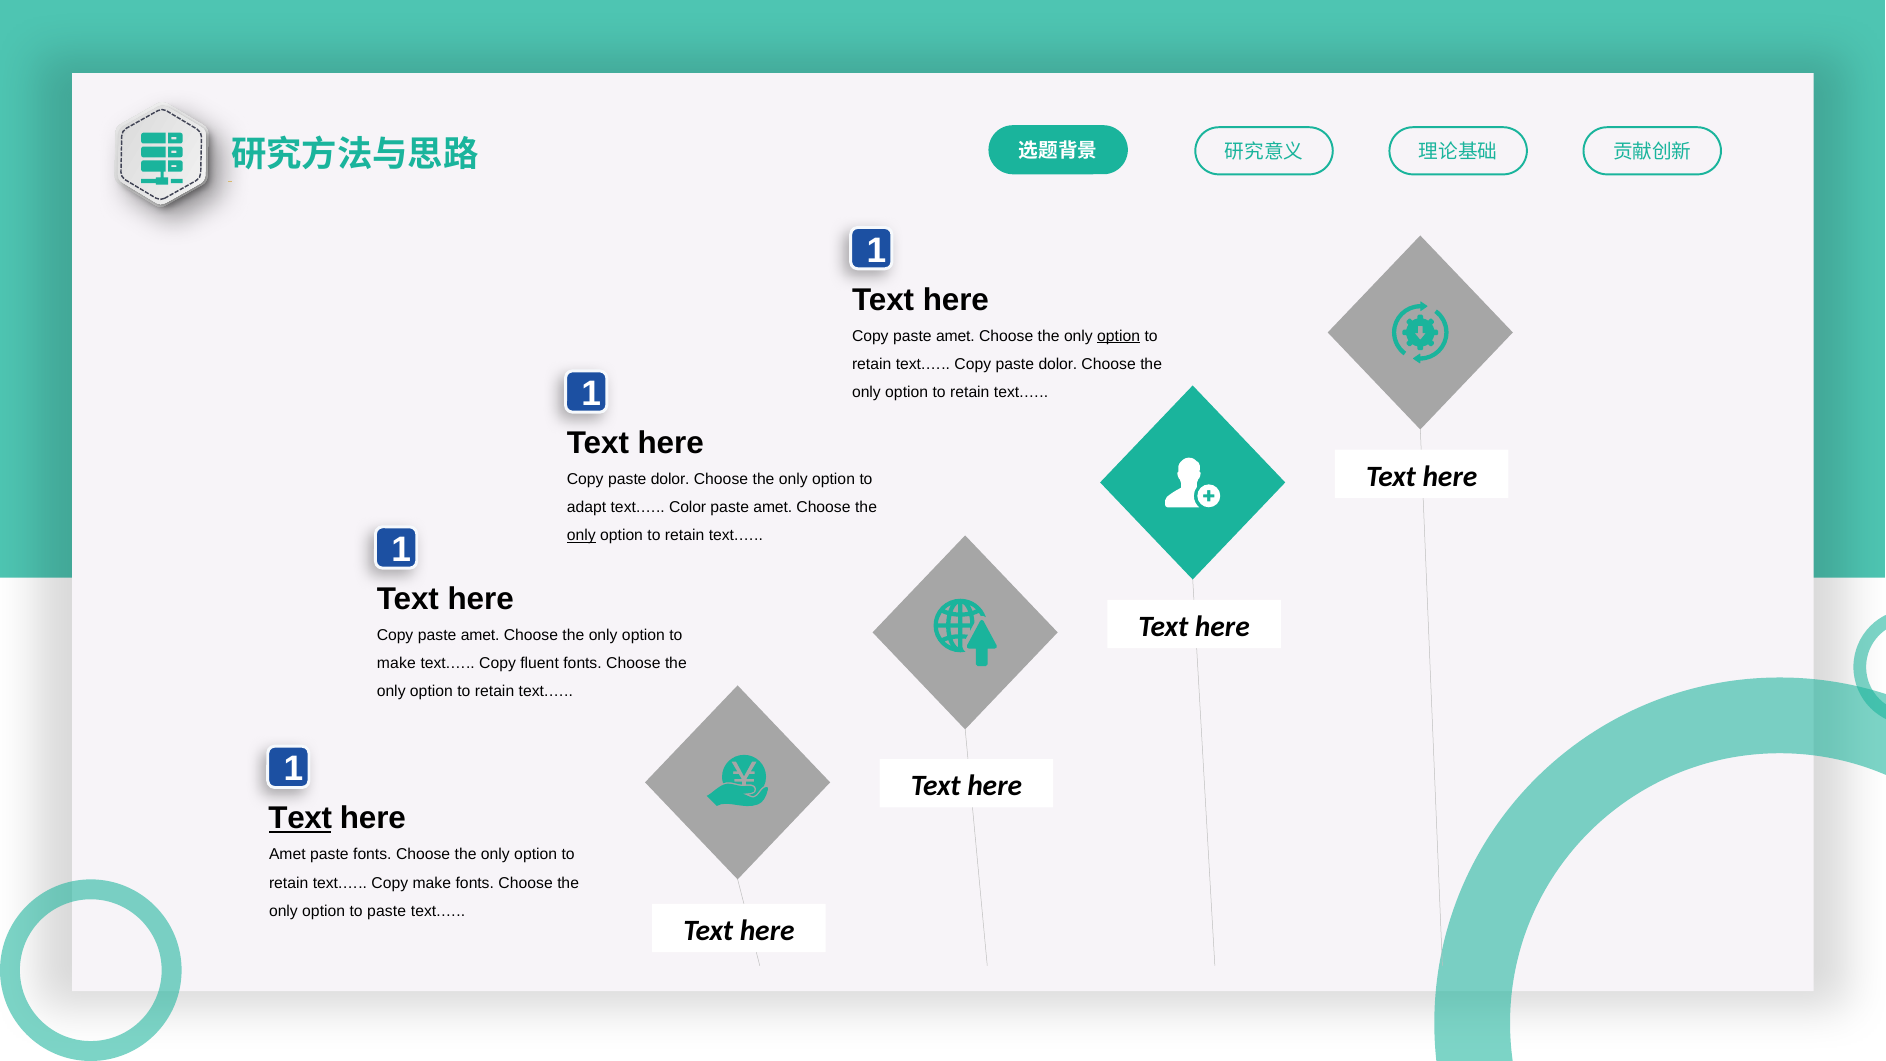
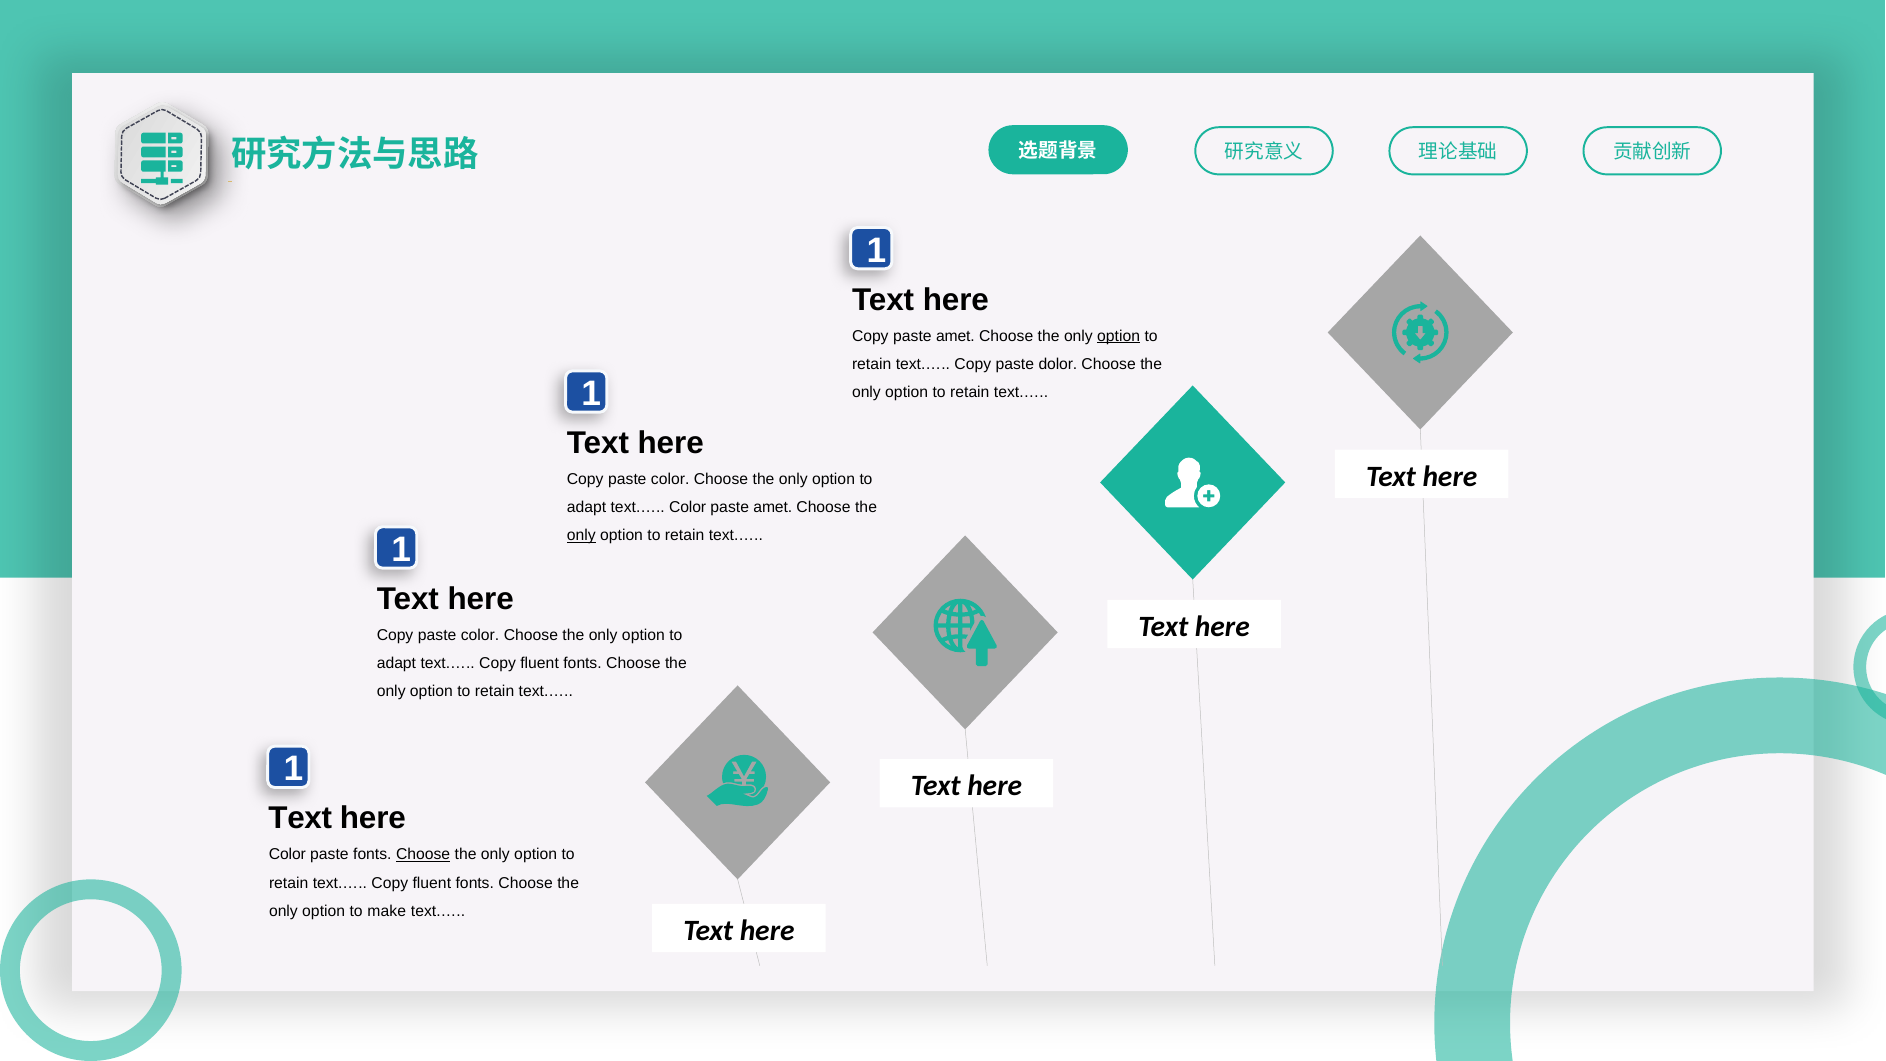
dolor: dolor -> color (670, 479)
amet: amet -> color (480, 635)
make: make -> adapt (396, 663)
Text underline: present -> none (300, 818)
Amet: Amet -> Color (287, 854)
Choose underline: none -> present (423, 854)
retain text.… Copy make: make -> fluent (432, 883)
to paste: paste -> make (387, 911)
